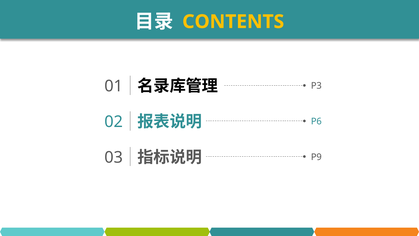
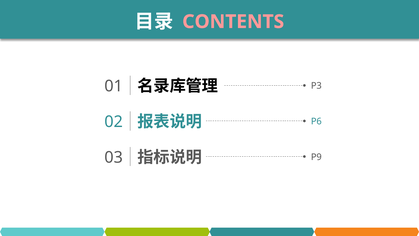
CONTENTS colour: yellow -> pink (233, 22)
